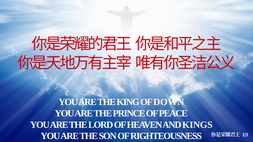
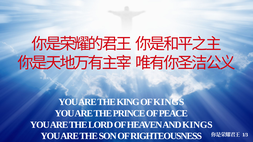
OF DOWN: DOWN -> KINGS (169, 102)
